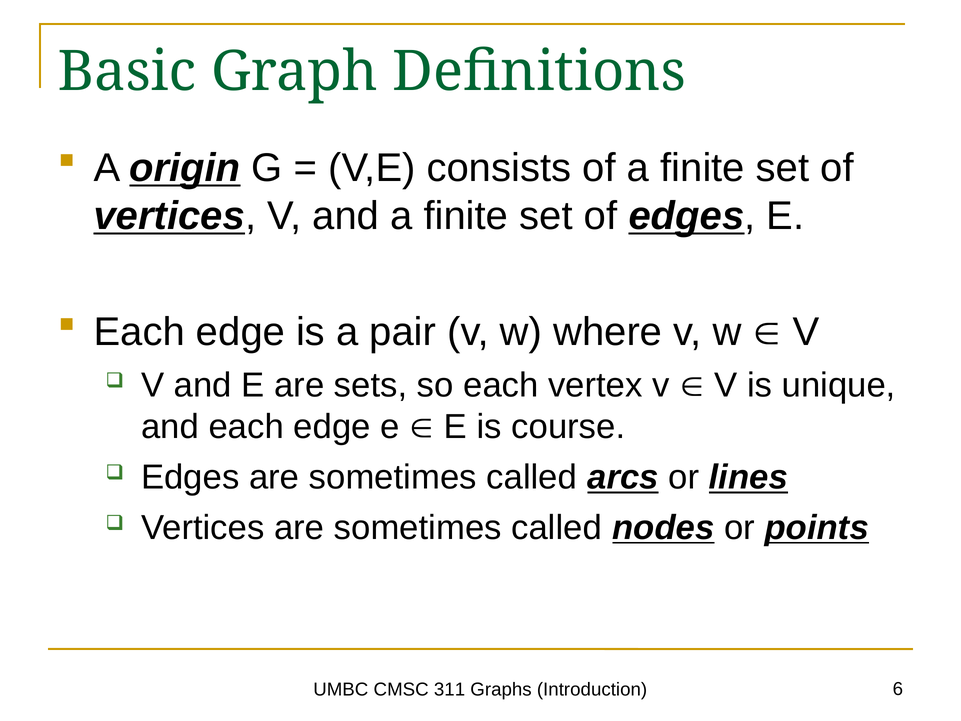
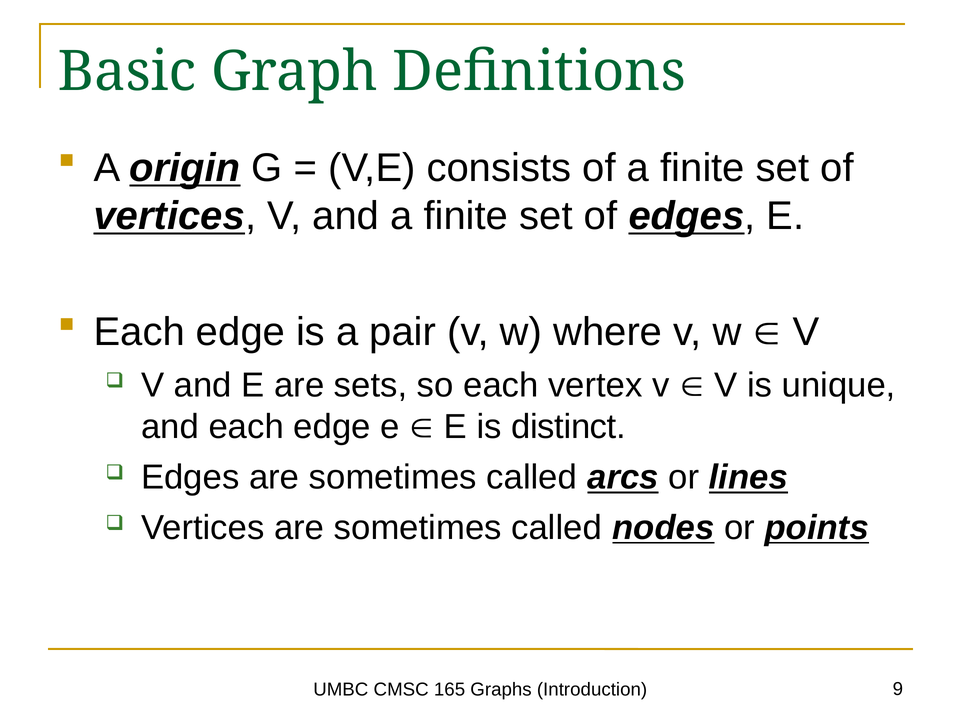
course: course -> distinct (568, 427)
311: 311 -> 165 (450, 689)
6: 6 -> 9 (898, 689)
